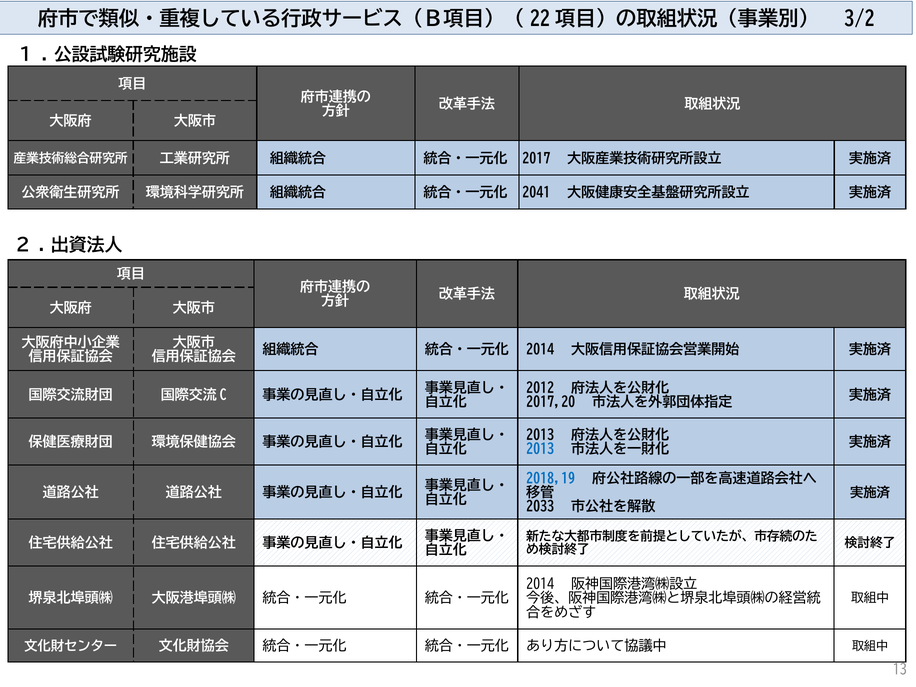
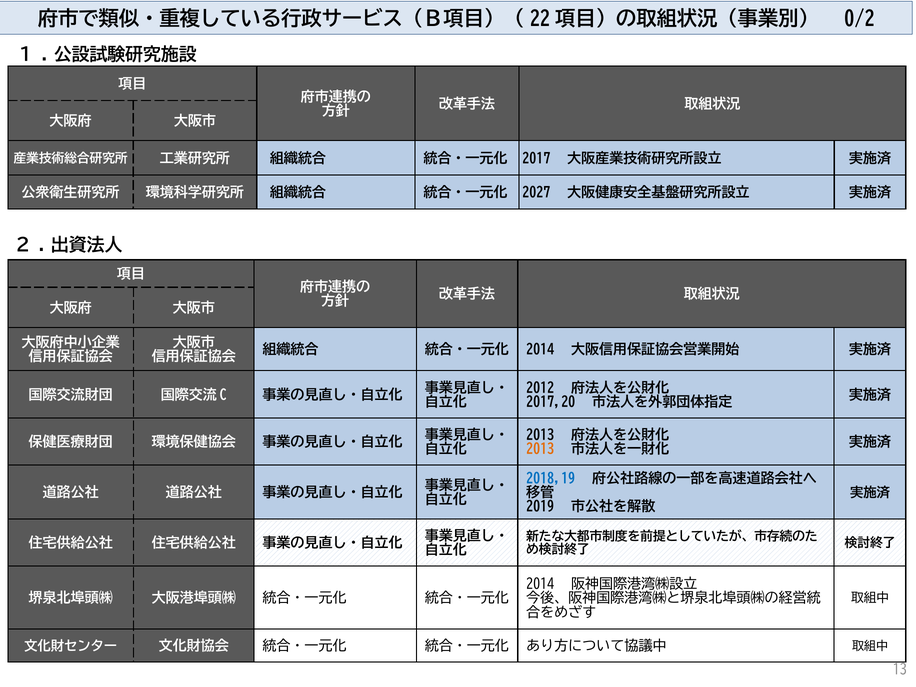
3/2: 3/2 -> 0/2 (859, 19)
2041: 2041 -> 2027 (536, 193)
2013 colour: blue -> orange (540, 449)
2033: 2033 -> 2019 (540, 507)
